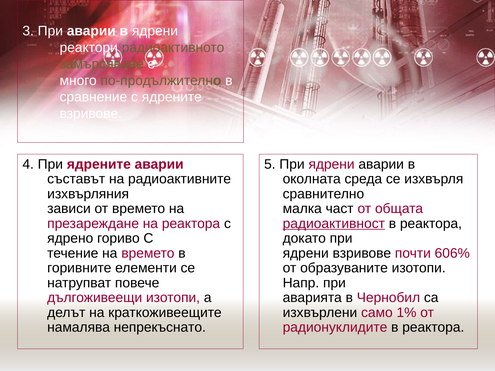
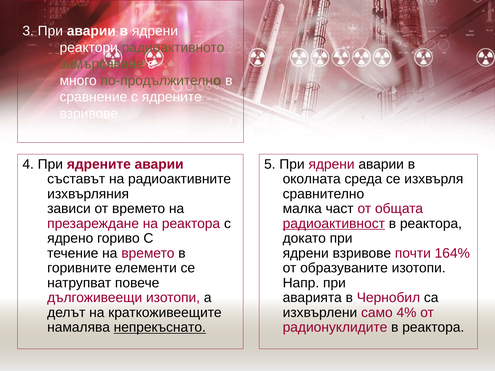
606%: 606% -> 164% (452, 253)
1%: 1% -> 4% (406, 313)
непрекъснато underline: none -> present (160, 328)
